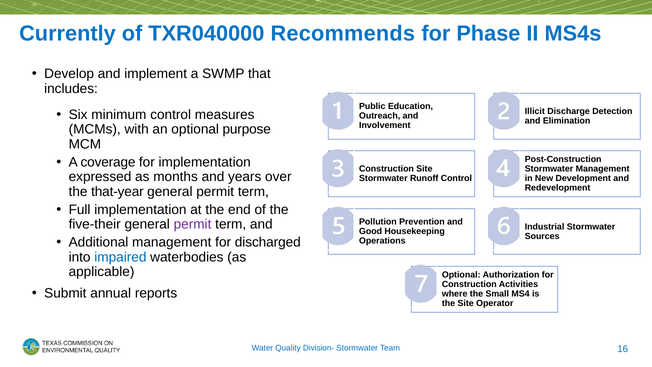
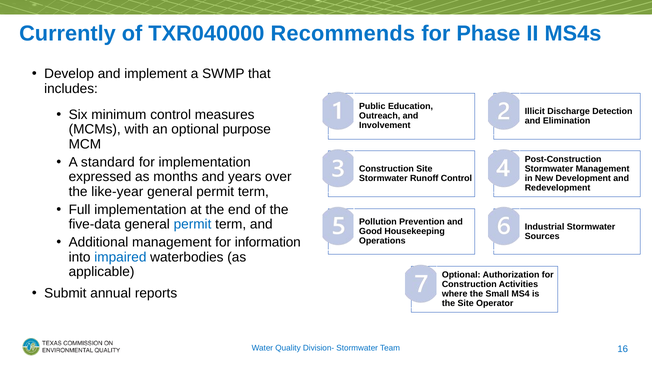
coverage: coverage -> standard (108, 162)
that-year: that-year -> like-year (117, 191)
five-their: five-their -> five-data (95, 224)
permit colour: purple -> blue (193, 224)
discharged: discharged -> information (268, 242)
